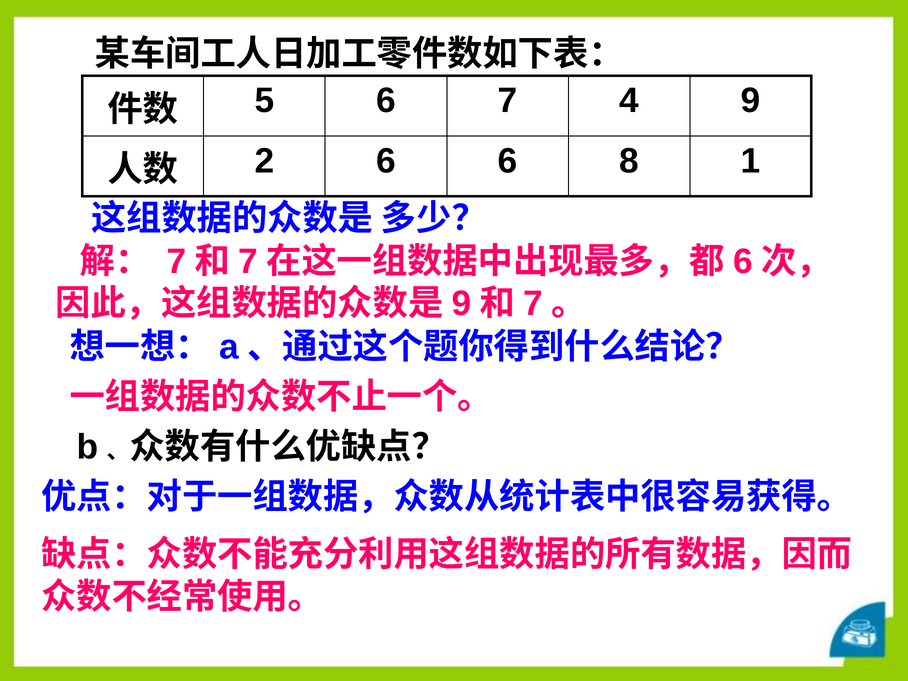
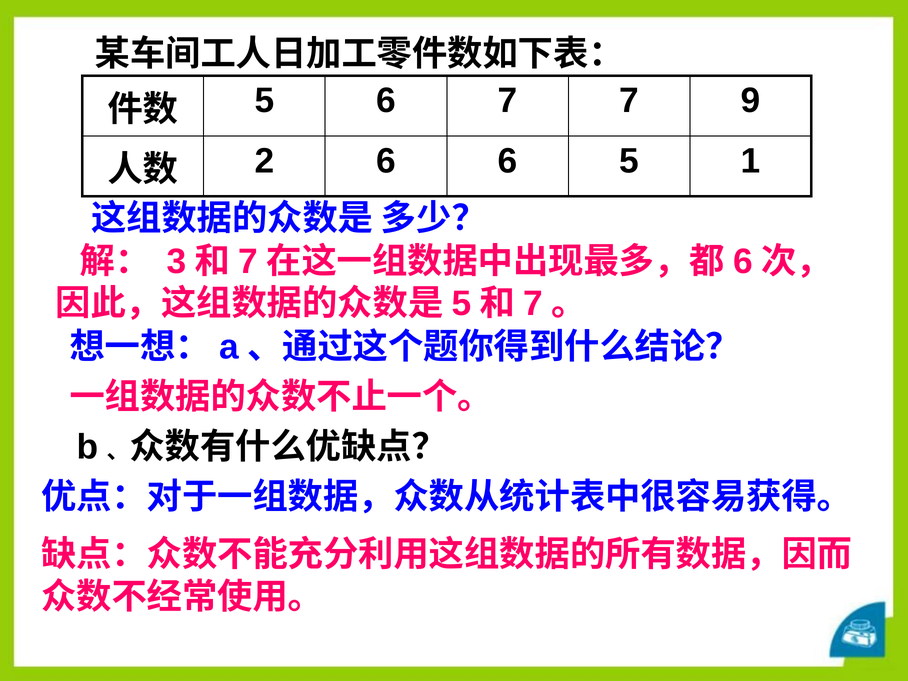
7 4: 4 -> 7 (629, 101)
6 8: 8 -> 5 (629, 161)
7: 7 -> 3 (176, 261)
9: 9 -> 5 (462, 304)
